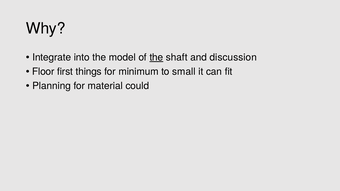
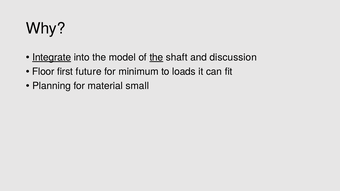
Integrate underline: none -> present (52, 57)
things: things -> future (89, 72)
small: small -> loads (184, 72)
could: could -> small (137, 86)
